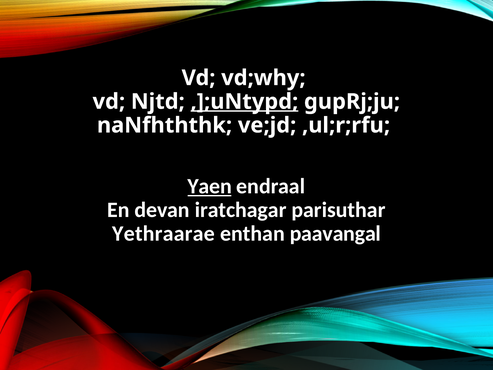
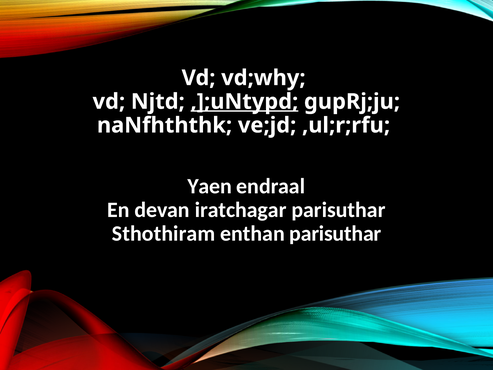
Yaen underline: present -> none (210, 186)
Yethraarae: Yethraarae -> Sthothiram (164, 234)
enthan paavangal: paavangal -> parisuthar (335, 234)
